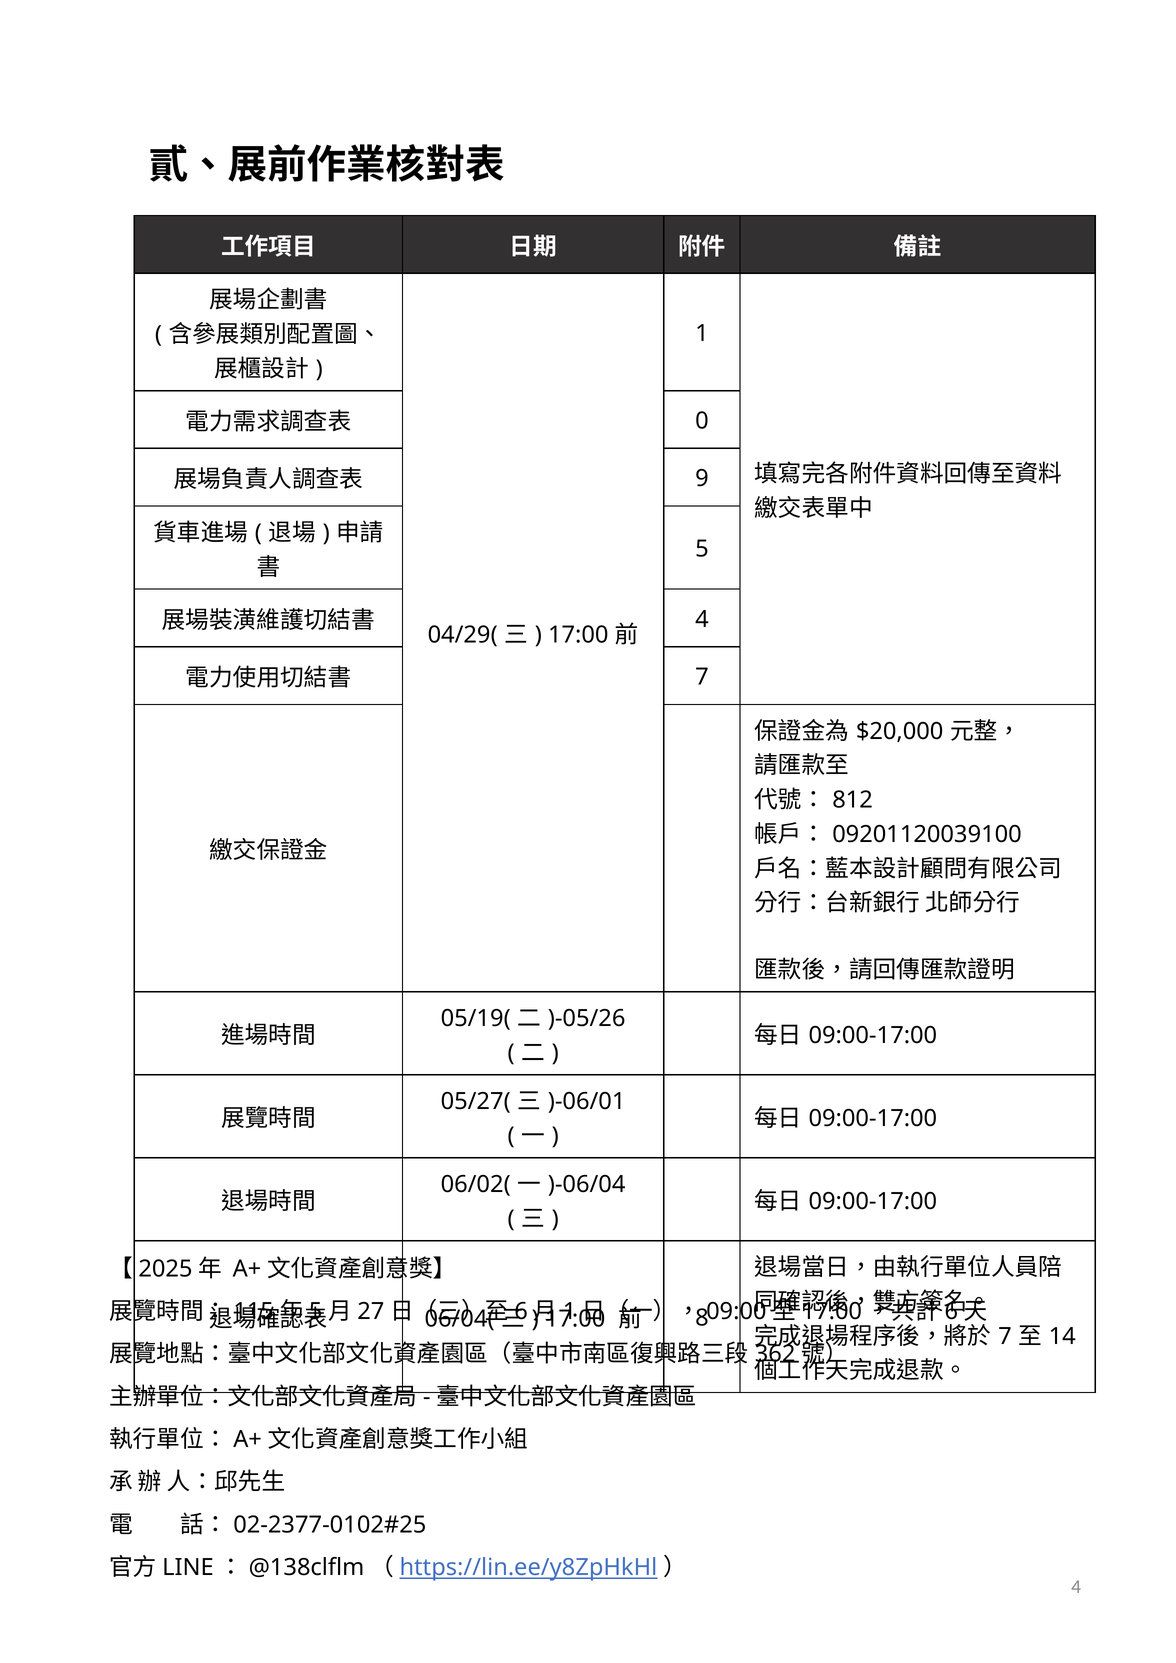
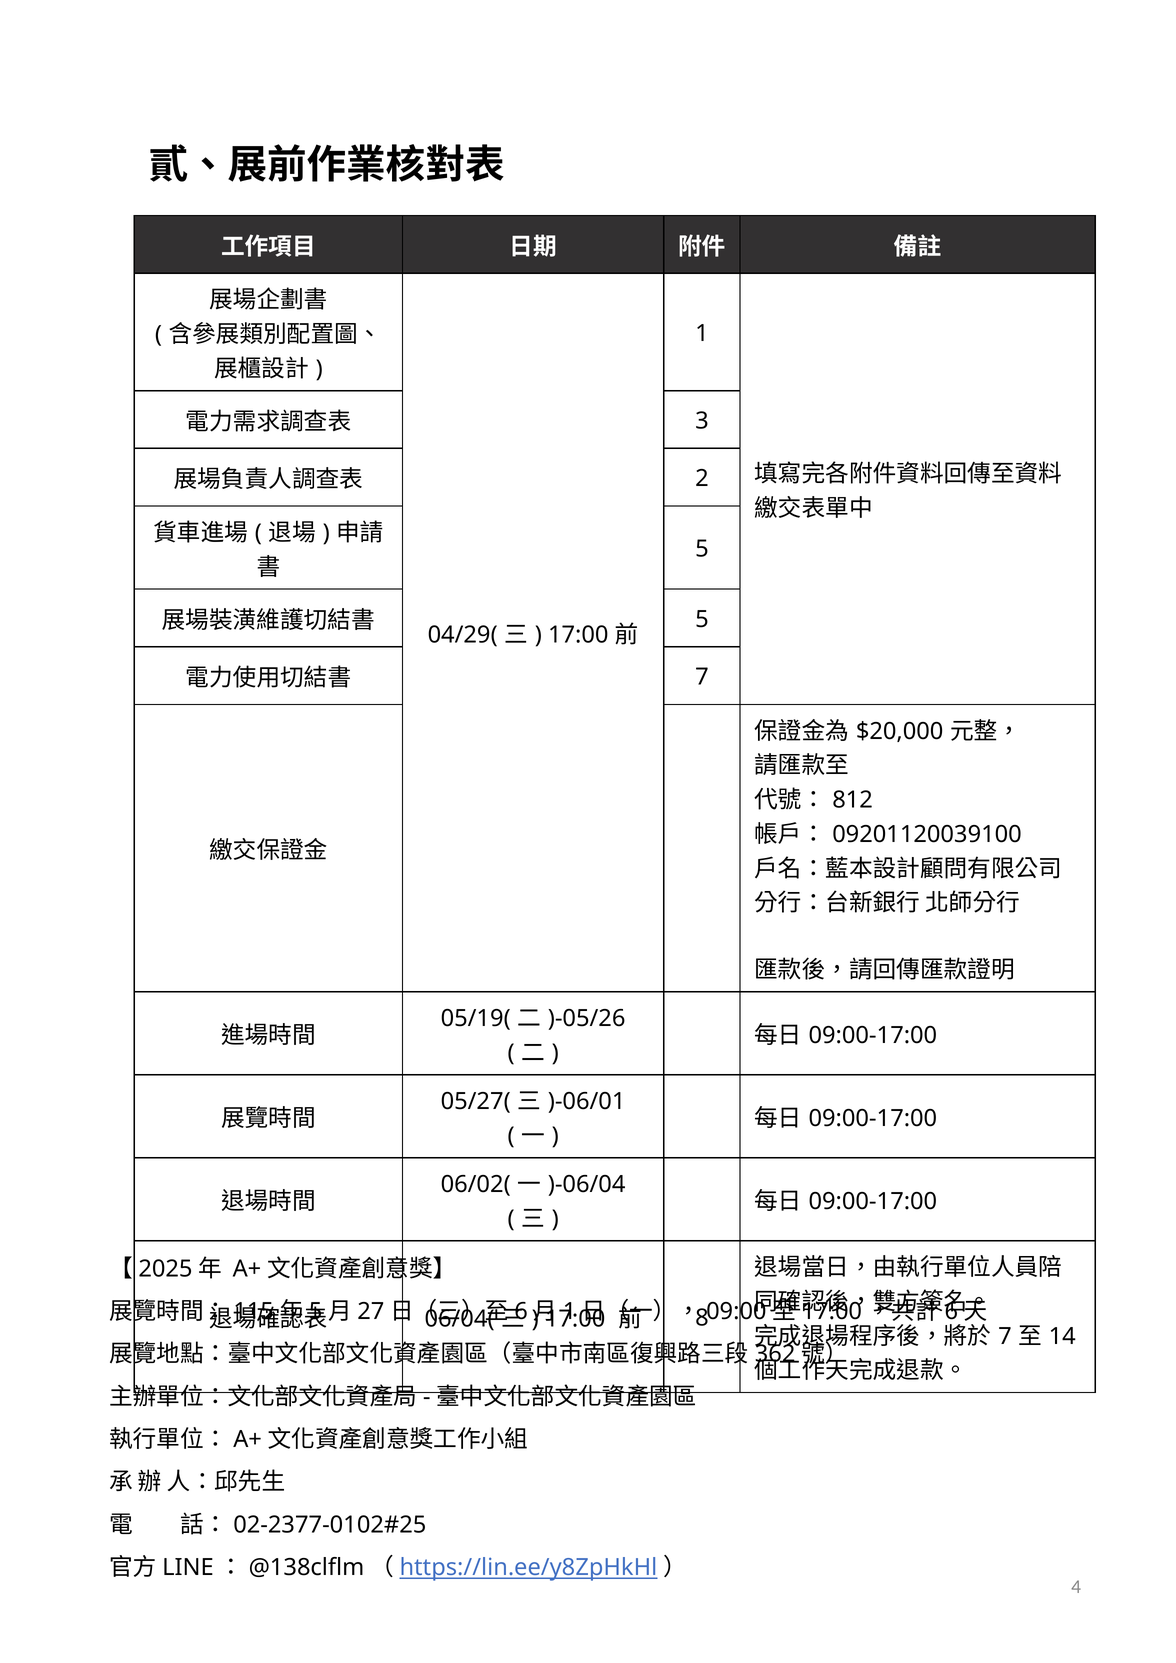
0: 0 -> 3 (702, 421)
9: 9 -> 2 (702, 479)
4: 4 -> 5 (702, 619)
